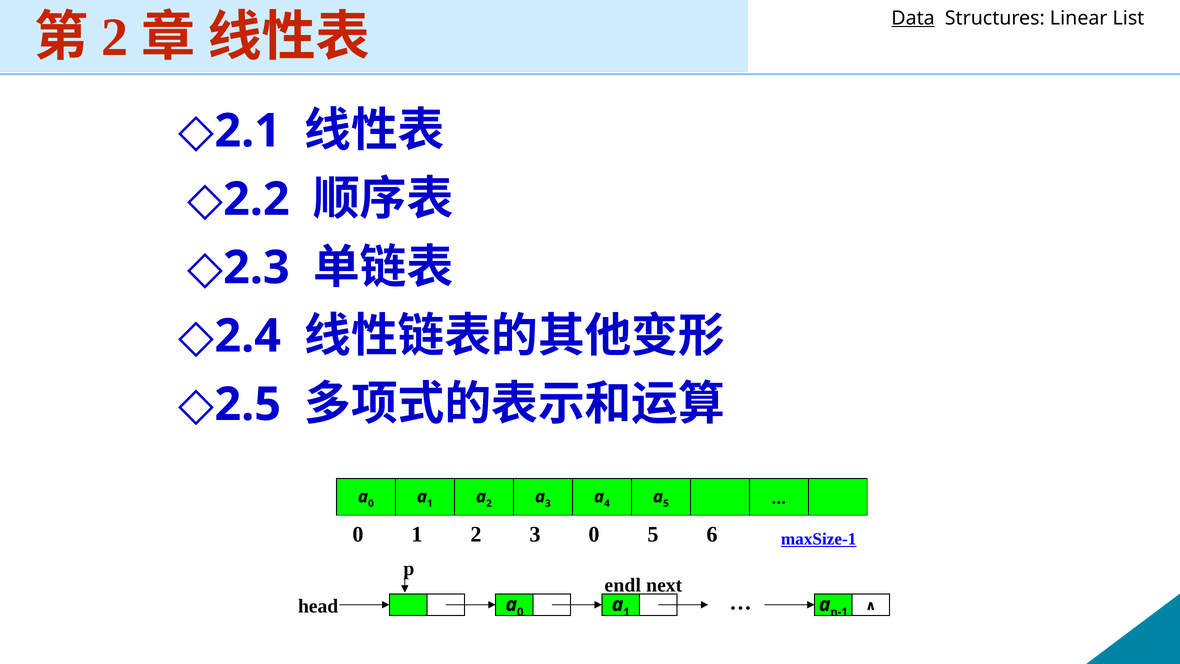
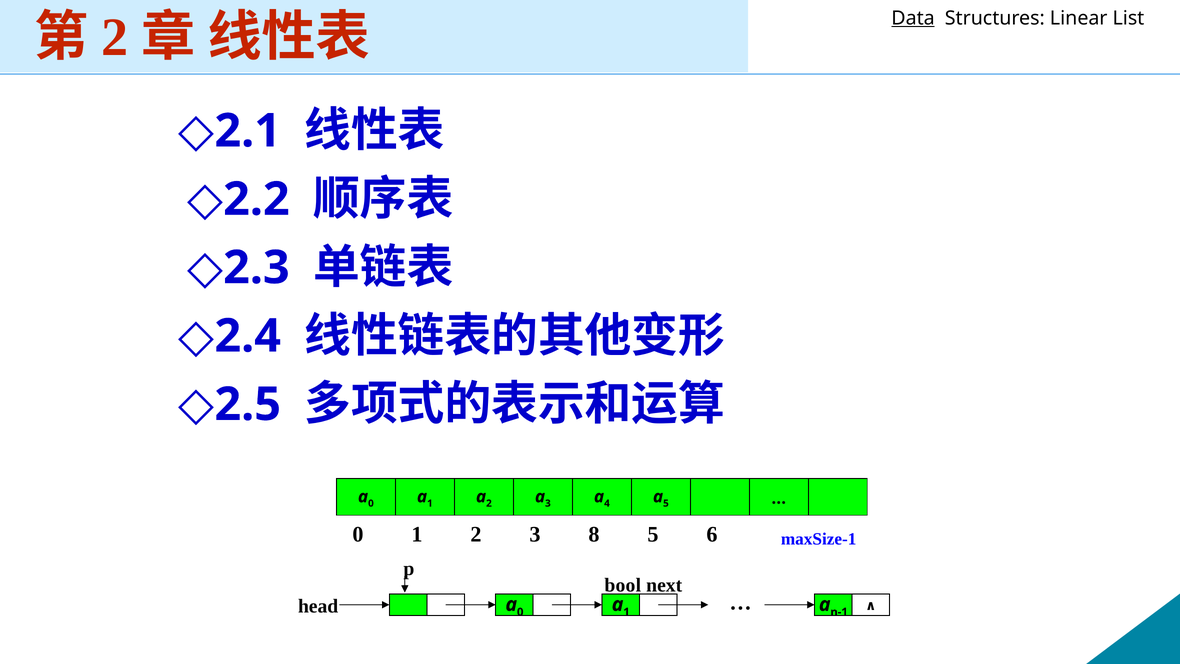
3 0: 0 -> 8 (594, 534)
maxSize-1 underline: present -> none (819, 539)
endl: endl -> bool (623, 585)
